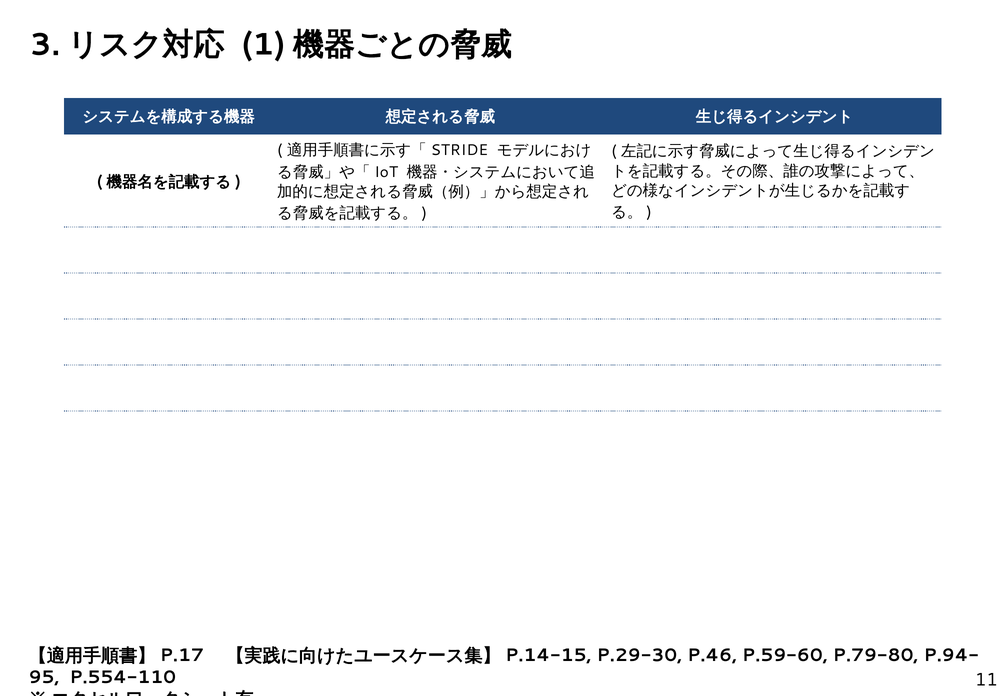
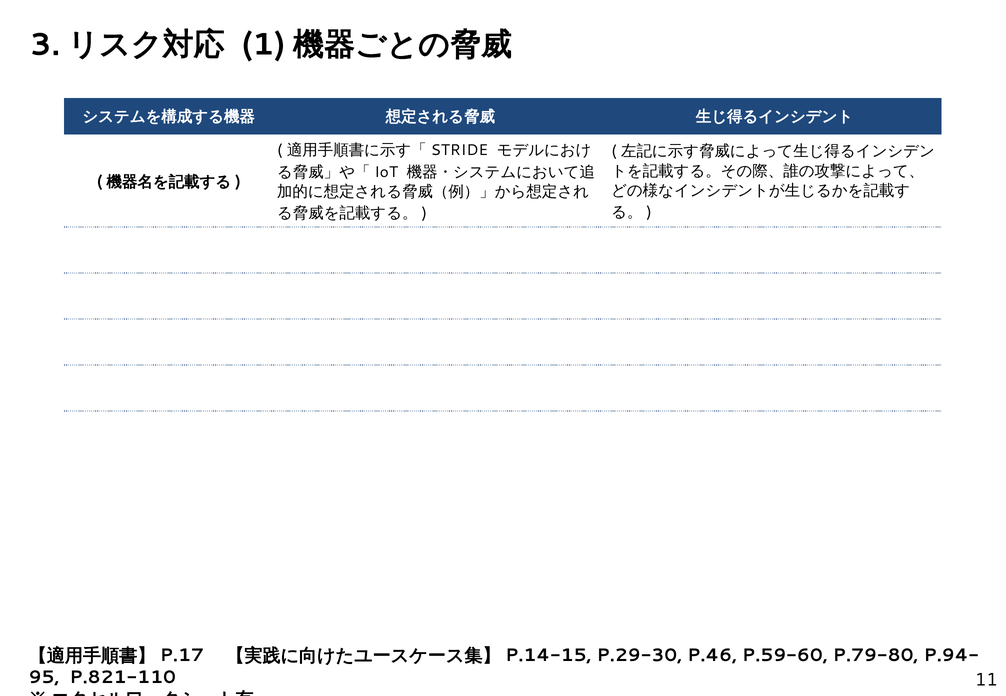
P.554-110: P.554-110 -> P.821-110 (123, 678)
